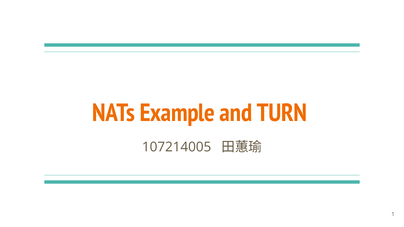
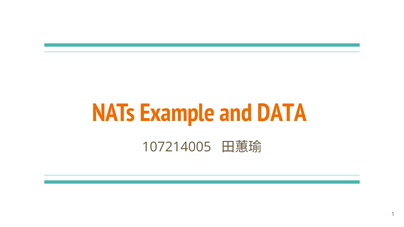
TURN: TURN -> DATA (282, 113)
